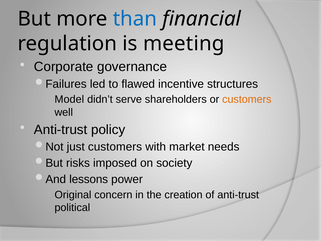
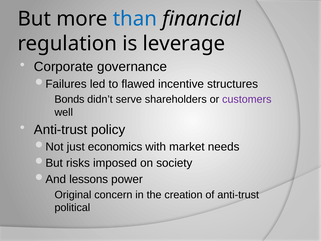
meeting: meeting -> leverage (184, 43)
Model: Model -> Bonds (69, 99)
customers colour: orange -> purple (247, 99)
just customers: customers -> economics (115, 147)
